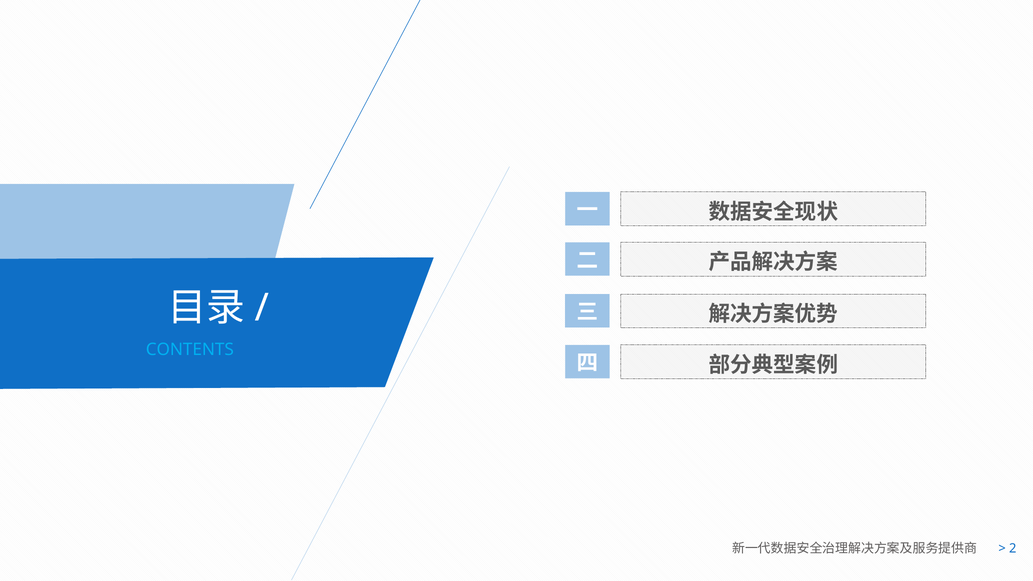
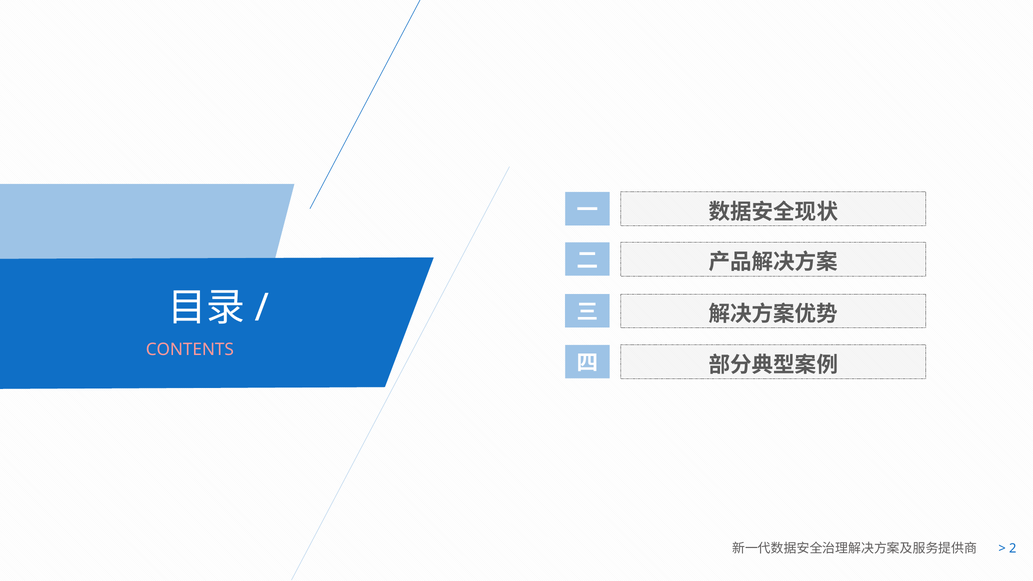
CONTENTS colour: light blue -> pink (190, 350)
